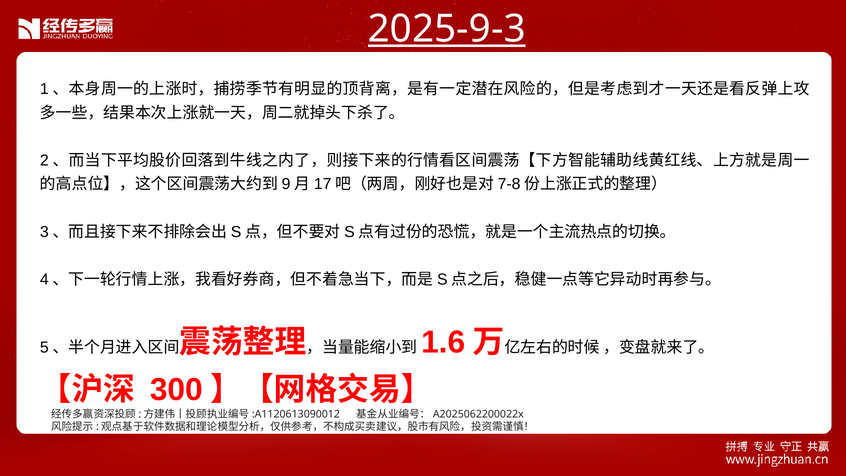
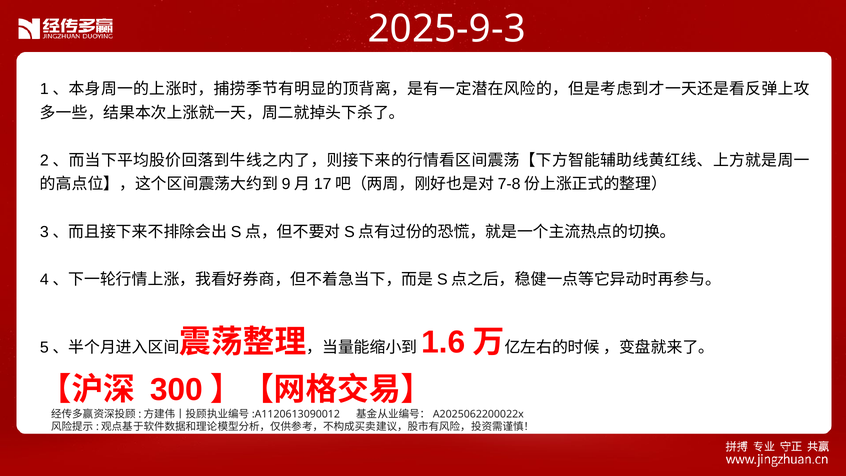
2025-9-3 underline: present -> none (447, 29)
